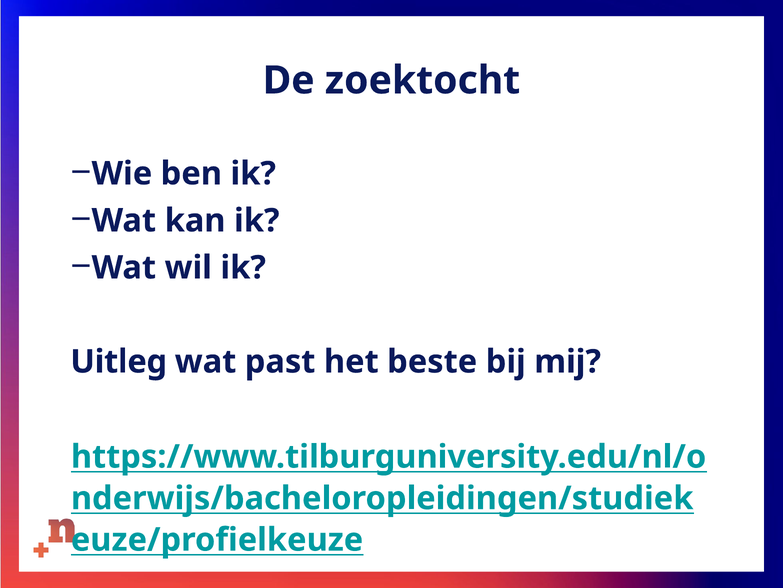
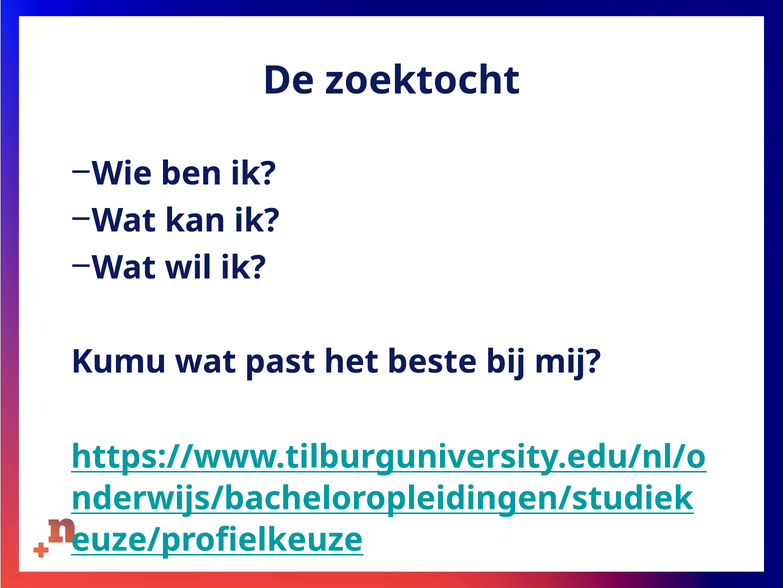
Uitleg: Uitleg -> Kumu (119, 361)
